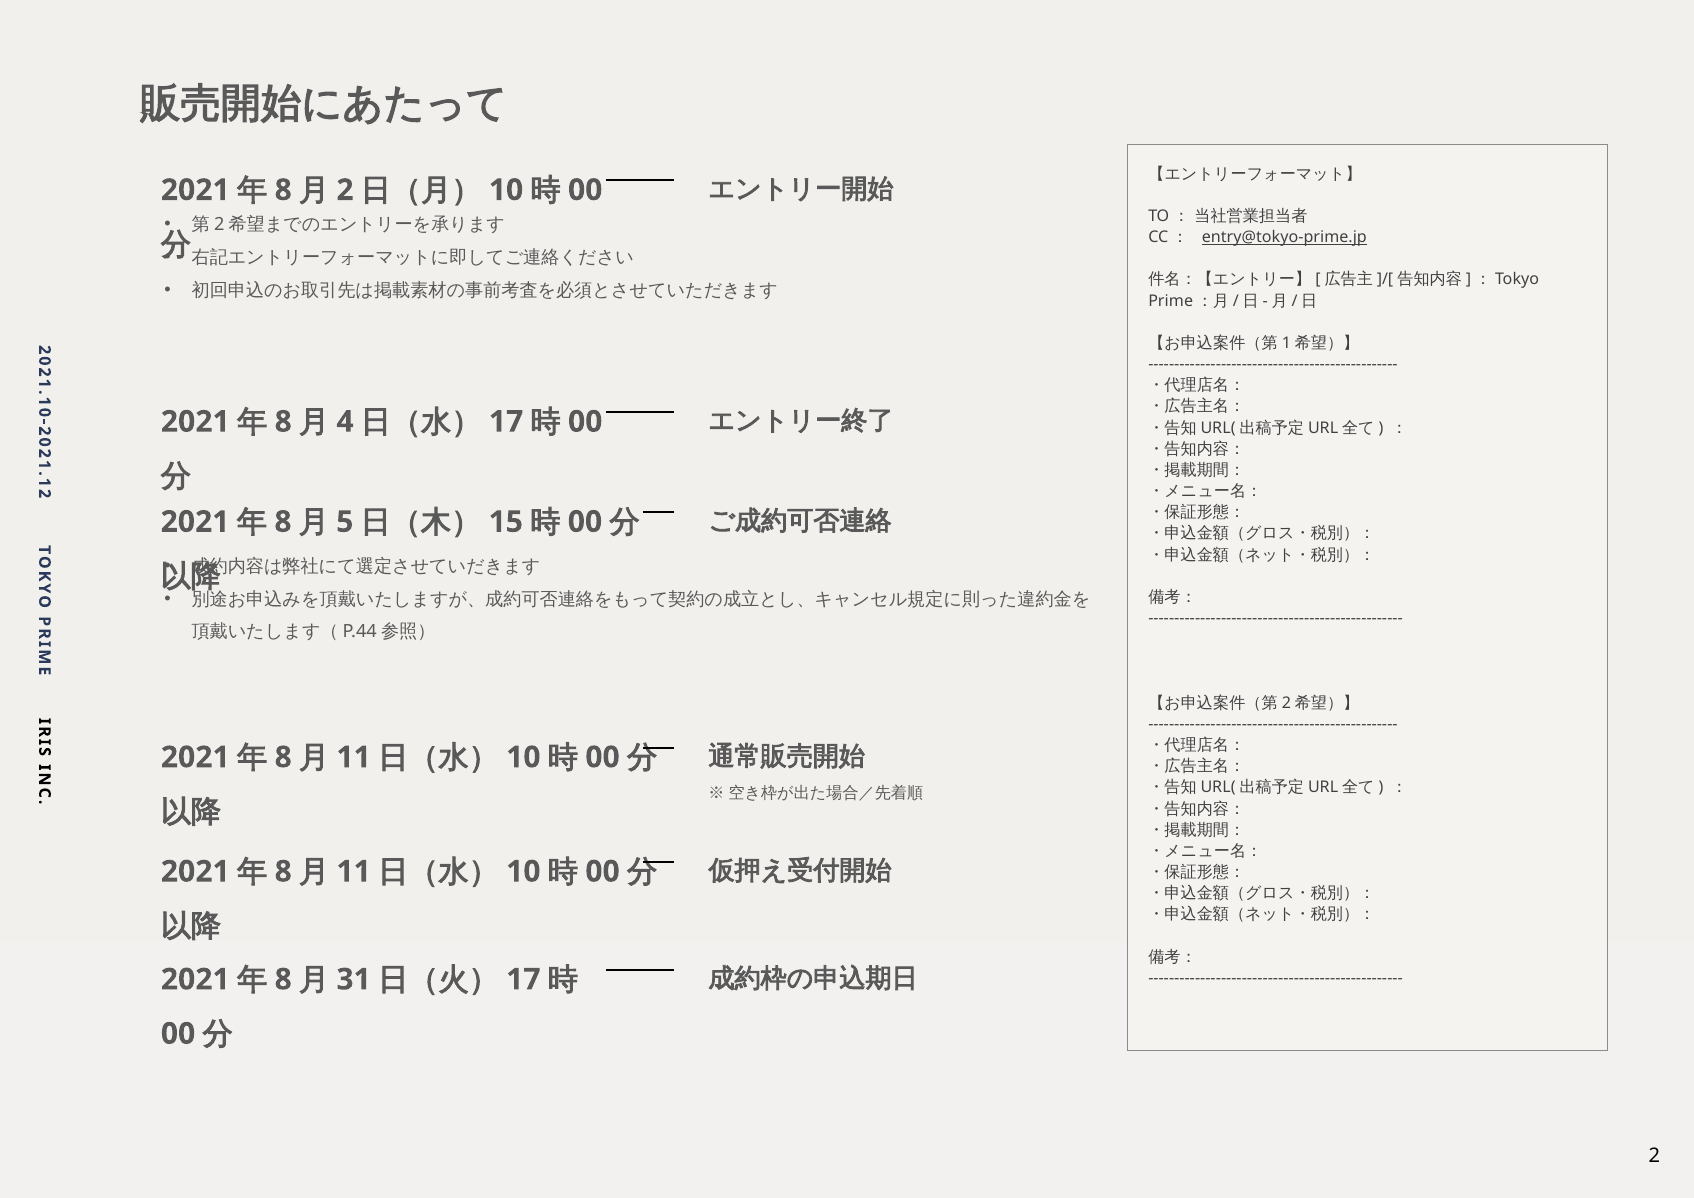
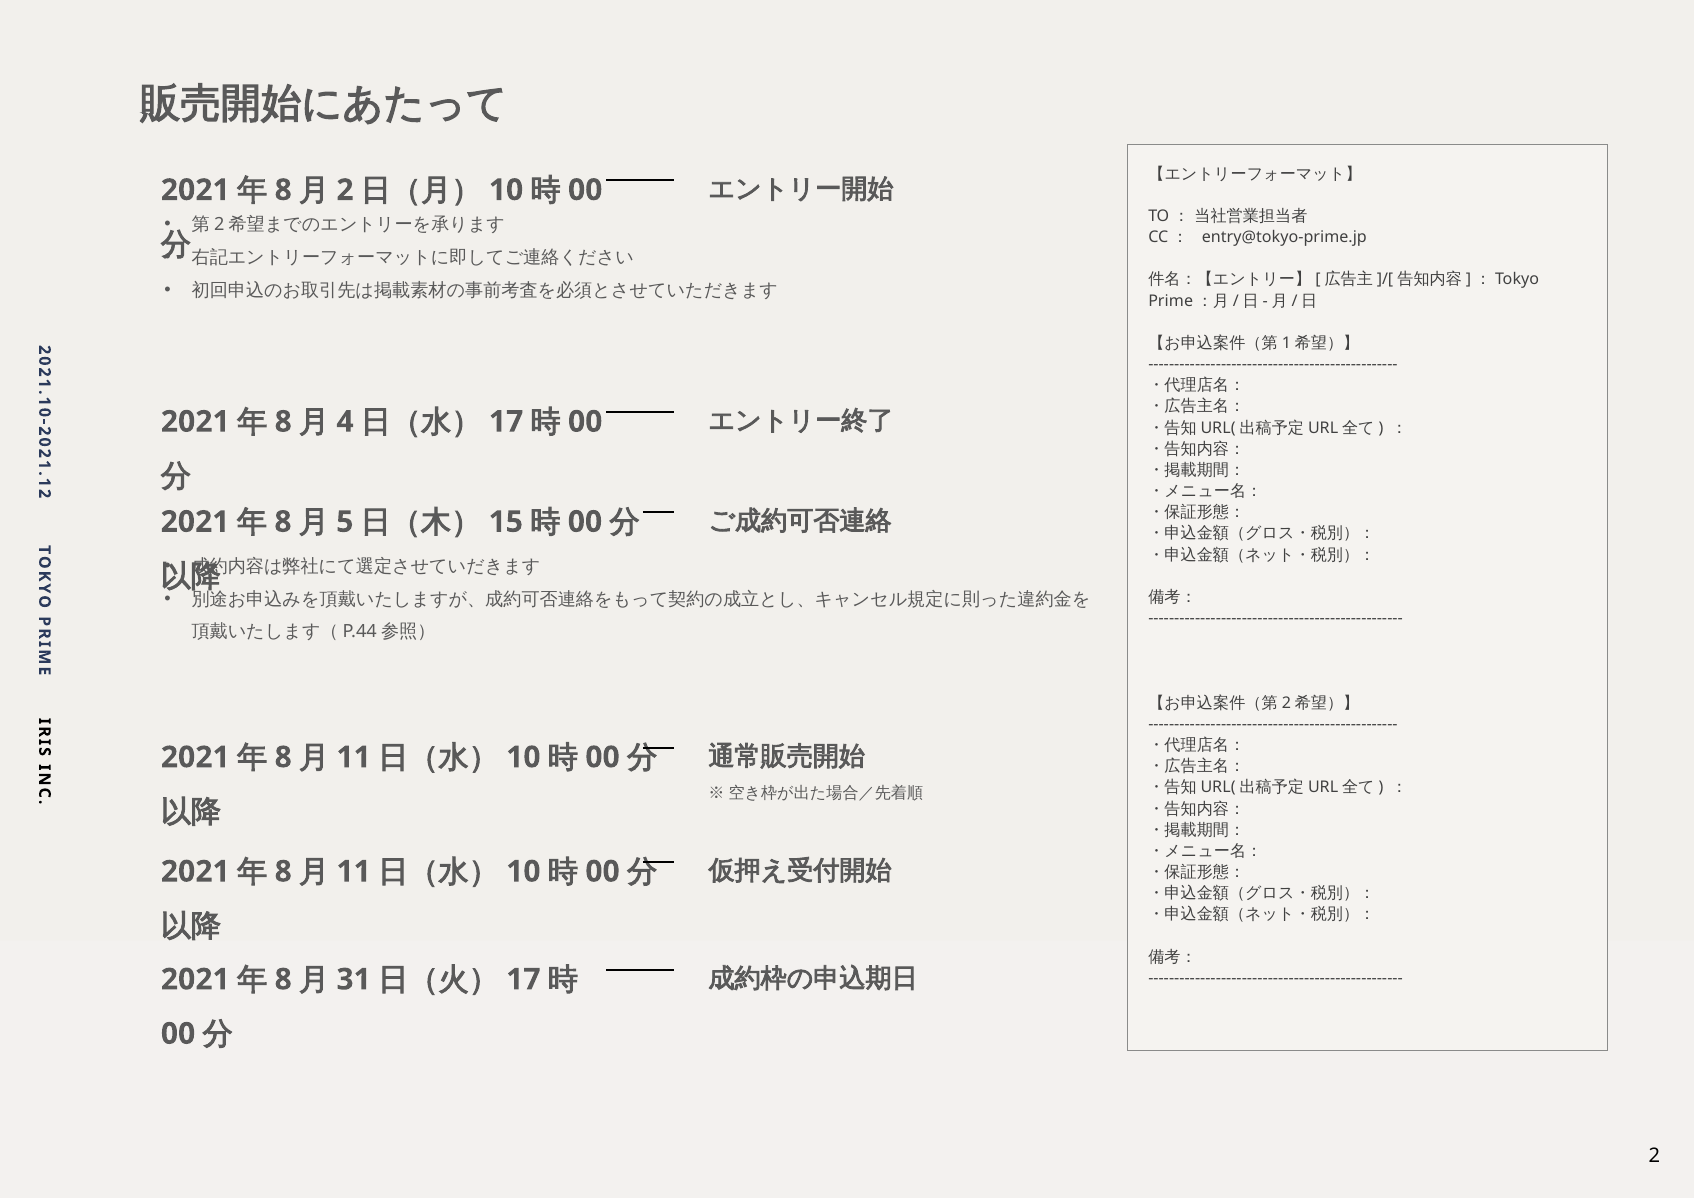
entry@tokyo-prime.jp underline: present -> none (1284, 237)
